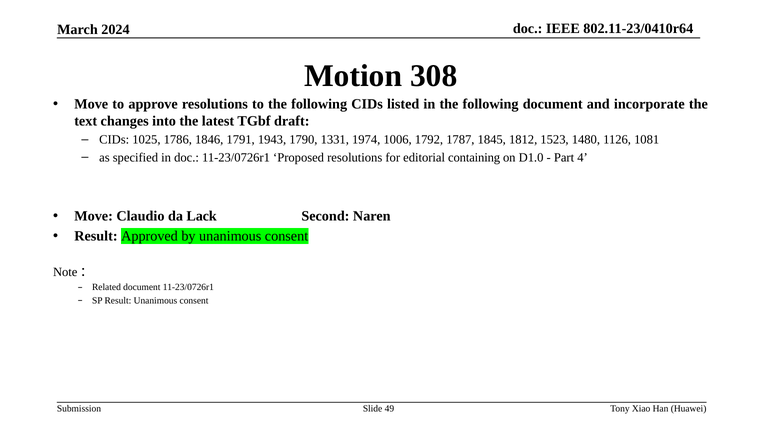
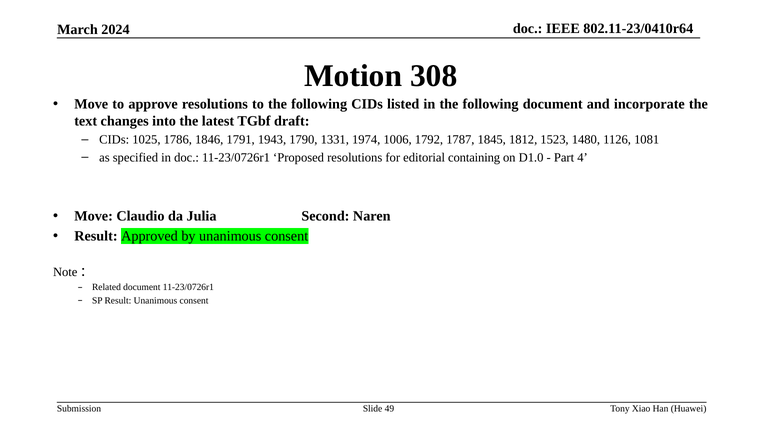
Lack: Lack -> Julia (202, 216)
